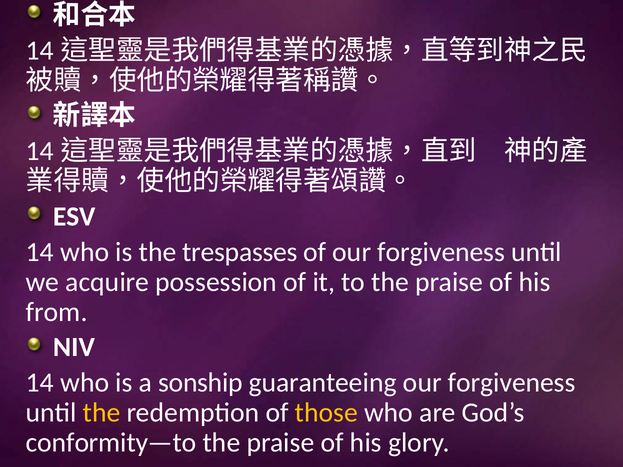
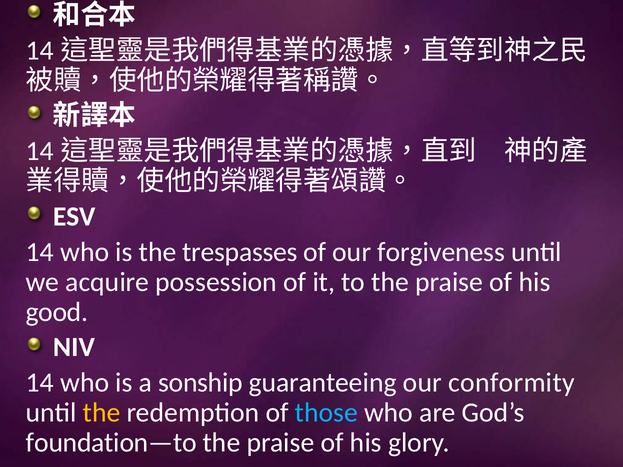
from: from -> good (57, 312)
guaranteeing our forgiveness: forgiveness -> conformity (512, 383)
those colour: yellow -> light blue (326, 413)
conformity—to: conformity—to -> foundation—to (111, 443)
